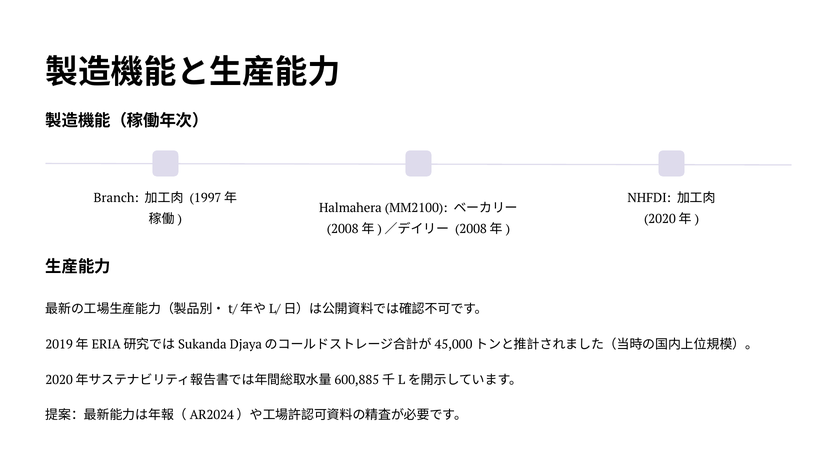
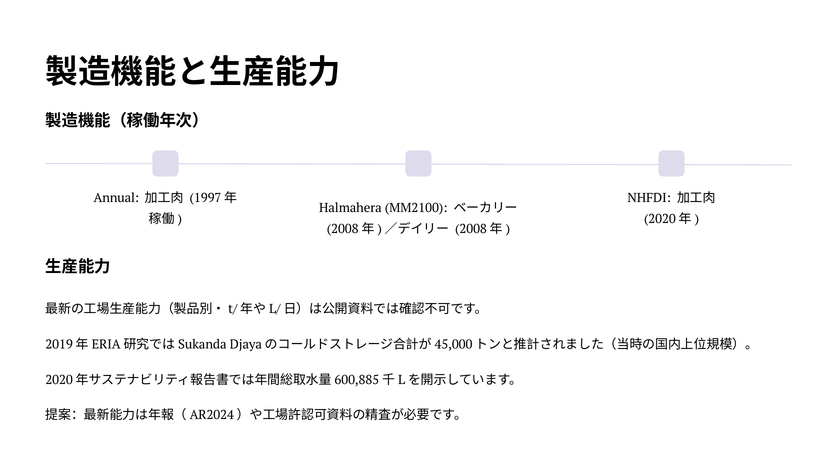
Branch: Branch -> Annual (116, 198)
